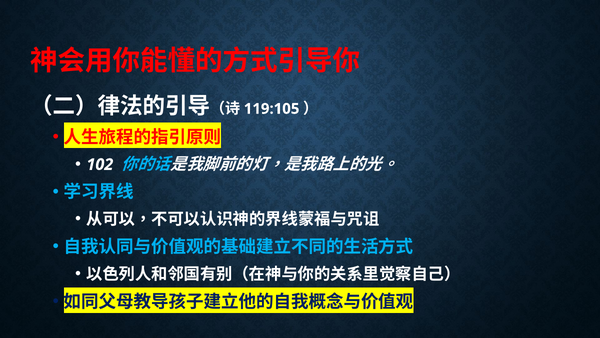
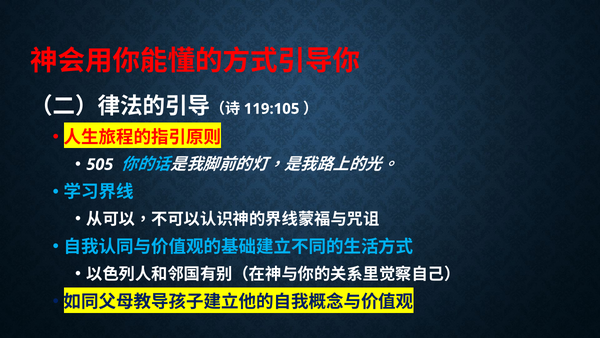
102: 102 -> 505 (100, 164)
